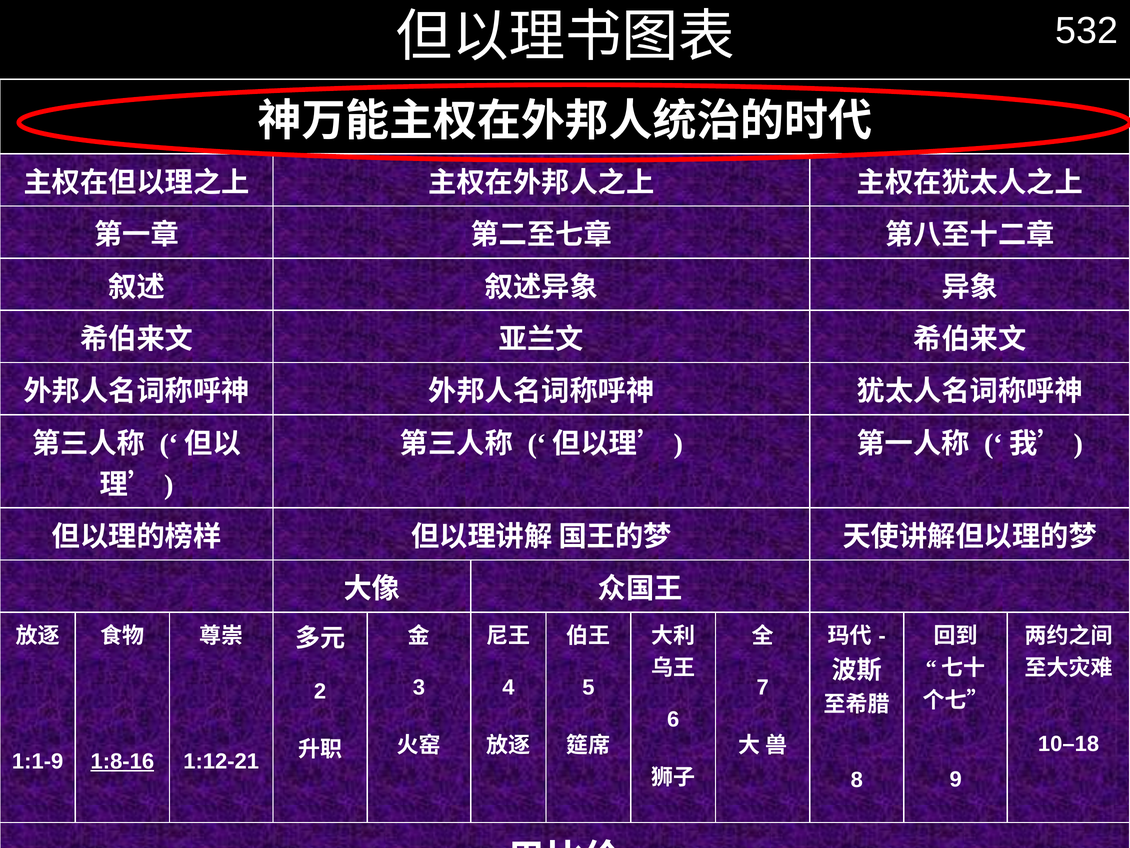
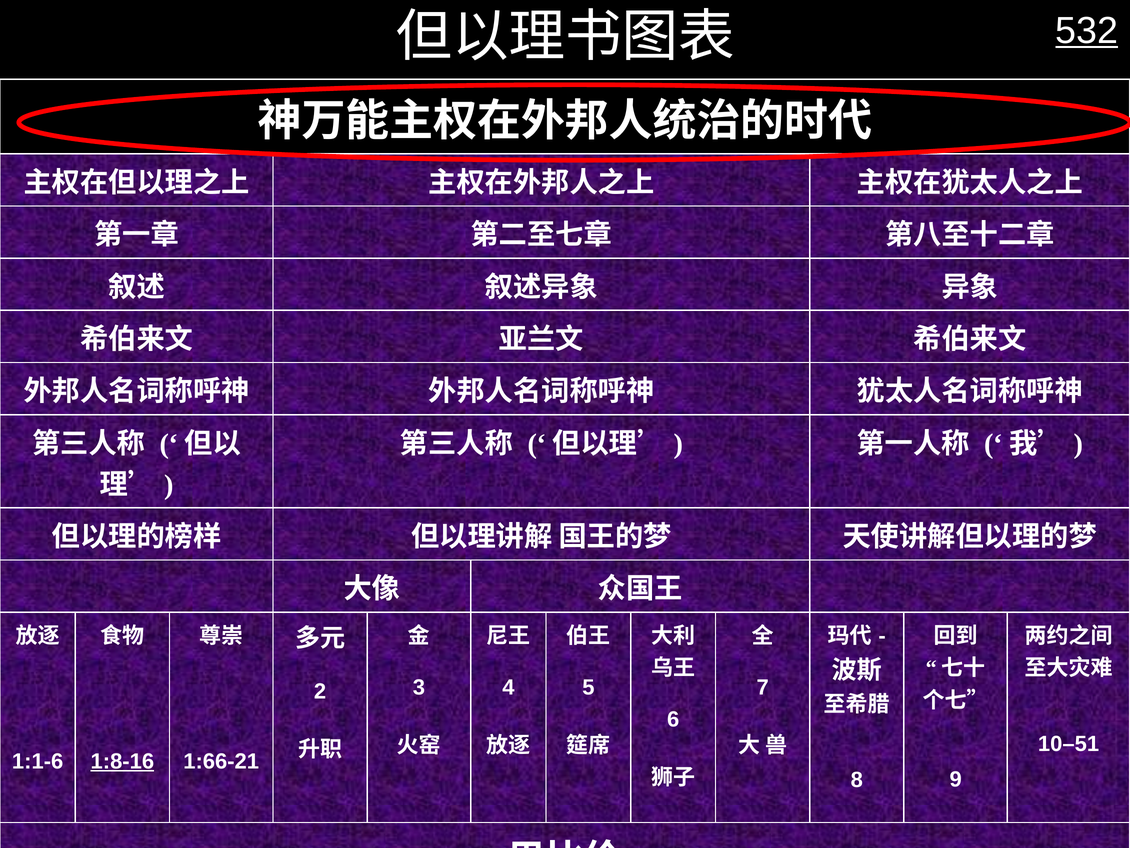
532 underline: none -> present (1087, 31)
10–18: 10–18 -> 10–51 (1069, 744)
1:1-9: 1:1-9 -> 1:1-6 (38, 761)
1:12-21: 1:12-21 -> 1:66-21 (221, 761)
